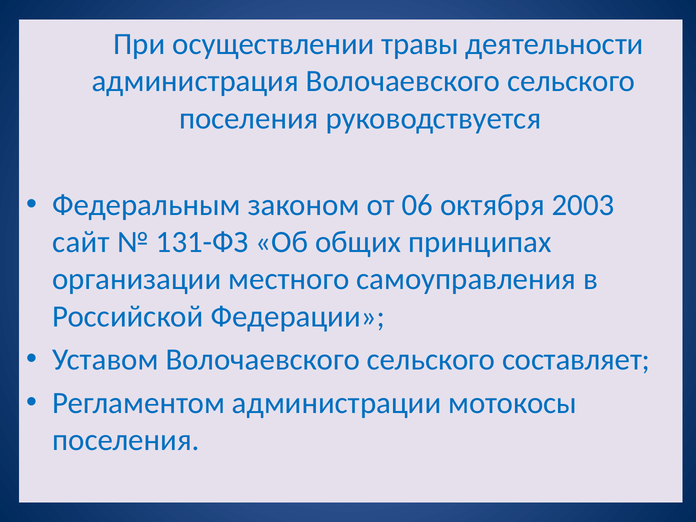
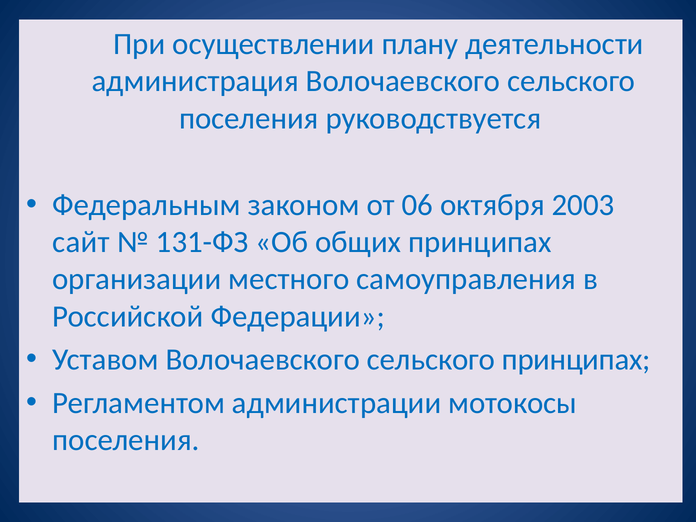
травы: травы -> плану (420, 44)
сельского составляет: составляет -> принципах (576, 360)
